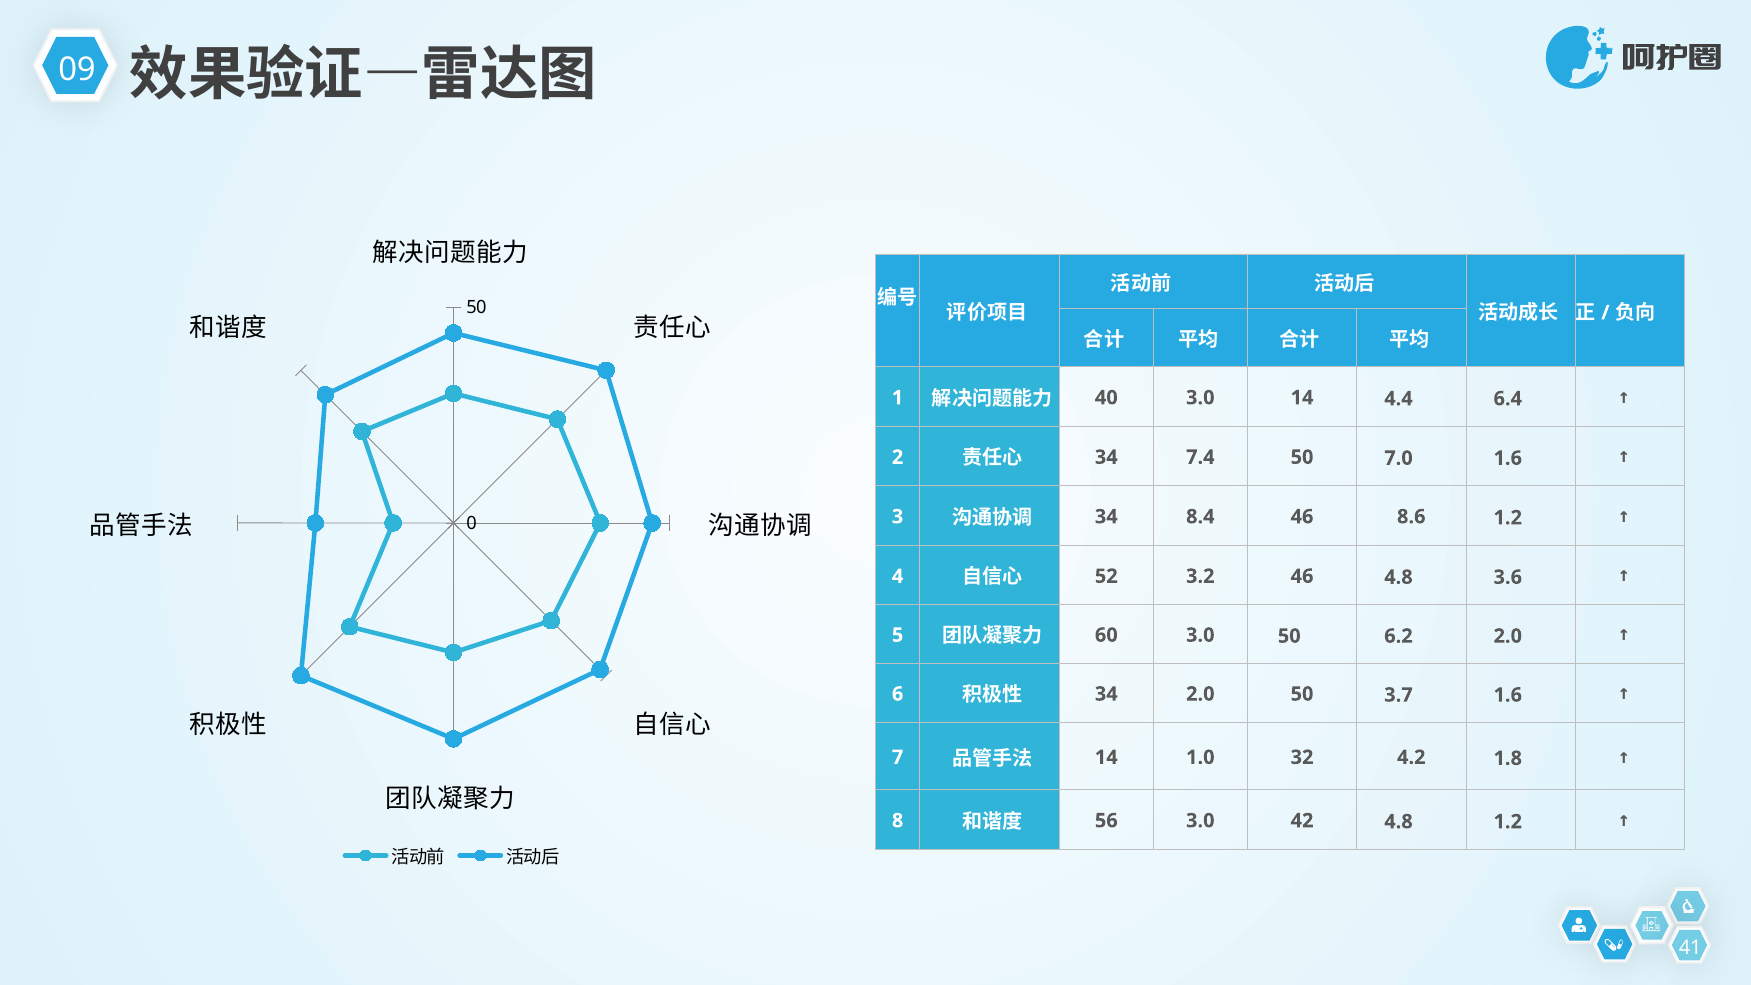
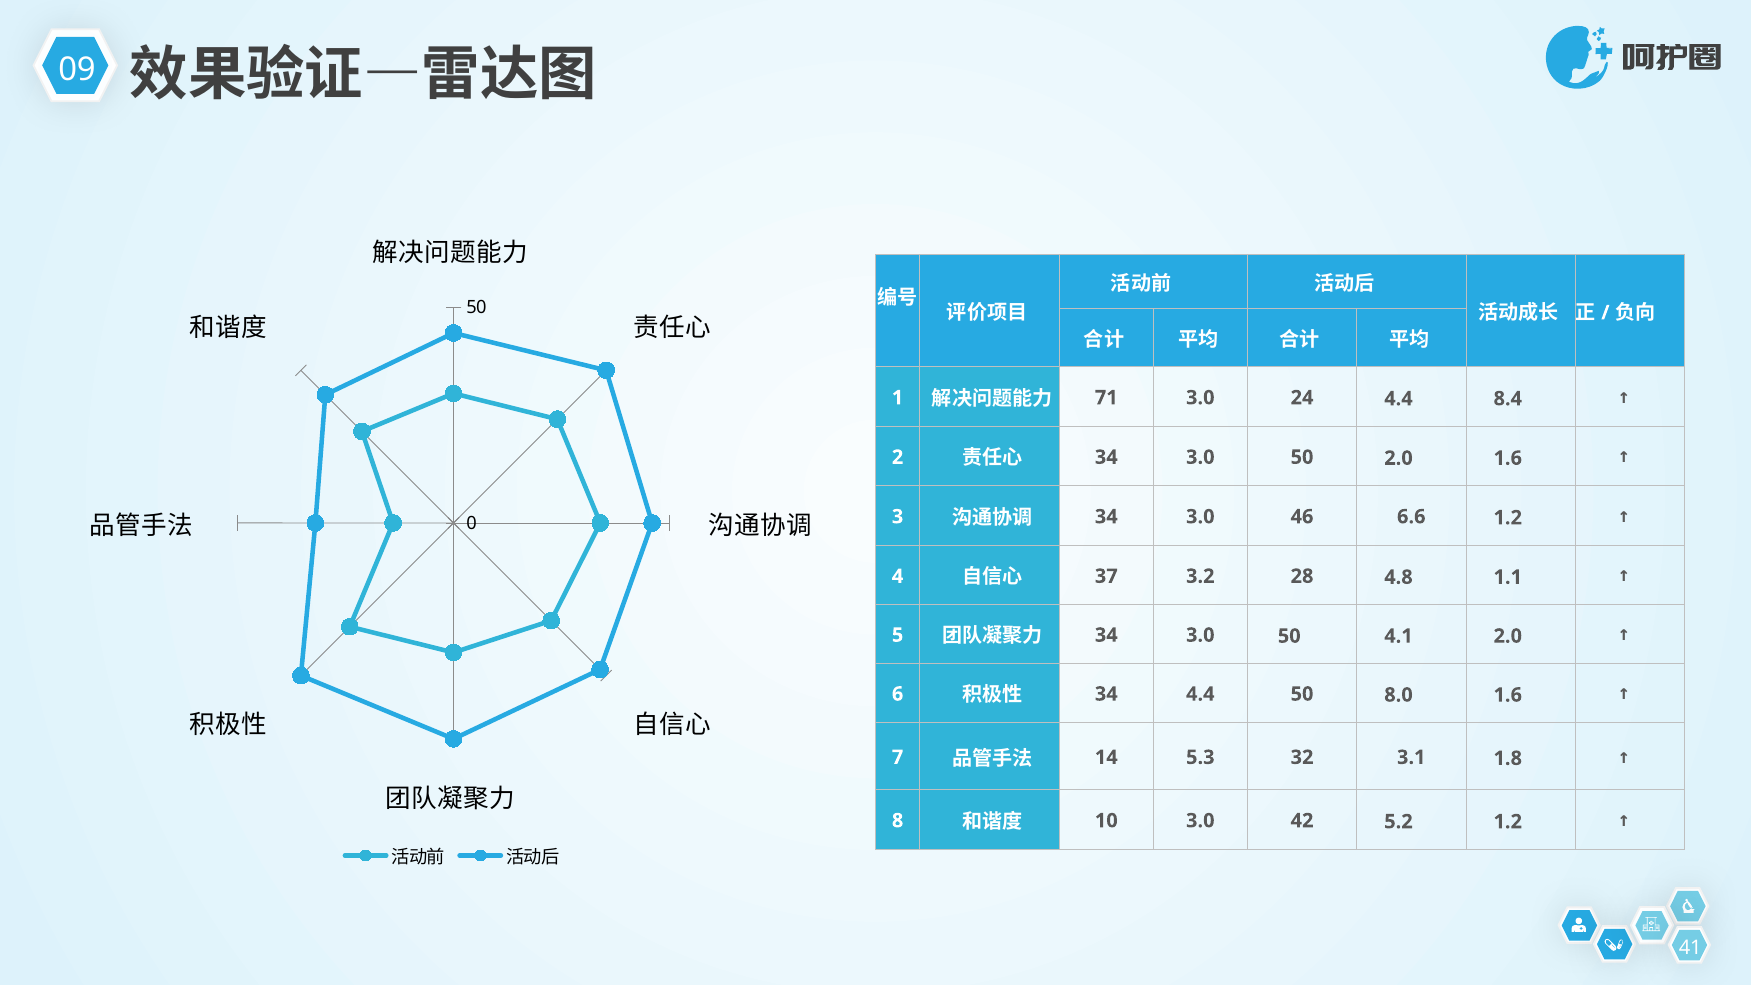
40: 40 -> 71 (1106, 398)
3.0 14: 14 -> 24 (1302, 398)
6.4: 6.4 -> 8.4 (1508, 399)
7.4: 7.4 -> 3.0 (1200, 457)
50 7.0: 7.0 -> 2.0 (1398, 458)
8.4: 8.4 -> 3.0 (1200, 517)
8.6: 8.6 -> 6.6 (1411, 517)
52: 52 -> 37 (1106, 576)
3.2 46: 46 -> 28 (1302, 576)
3.6: 3.6 -> 1.1 (1508, 577)
60: 60 -> 34 (1106, 635)
6.2: 6.2 -> 4.1 (1398, 636)
34 2.0: 2.0 -> 4.4 (1200, 694)
3.7: 3.7 -> 8.0 (1398, 695)
1.0: 1.0 -> 5.3 (1200, 757)
4.2: 4.2 -> 3.1 (1411, 757)
56: 56 -> 10 (1106, 821)
42 4.8: 4.8 -> 5.2 (1398, 822)
